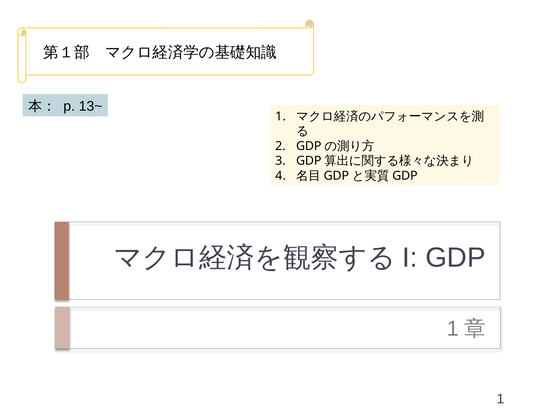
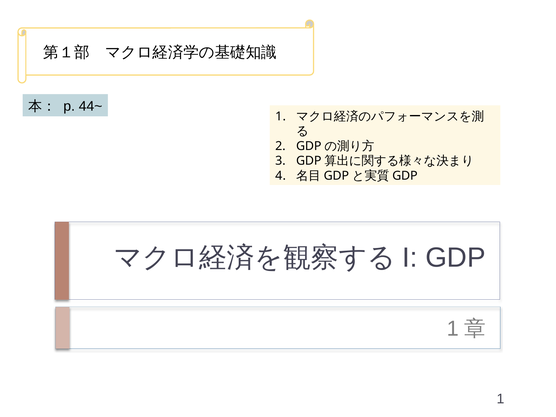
13~: 13~ -> 44~ (91, 106)
